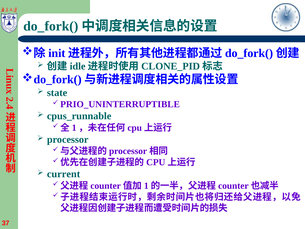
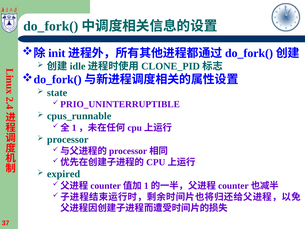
current: current -> expired (64, 174)
